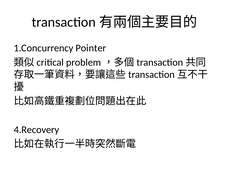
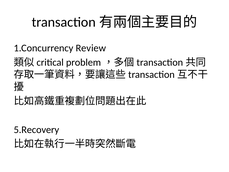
Pointer: Pointer -> Review (91, 48)
4.Recovery: 4.Recovery -> 5.Recovery (36, 129)
